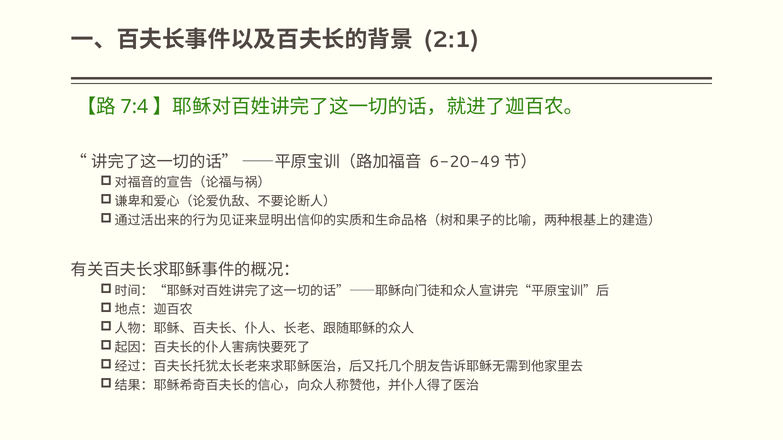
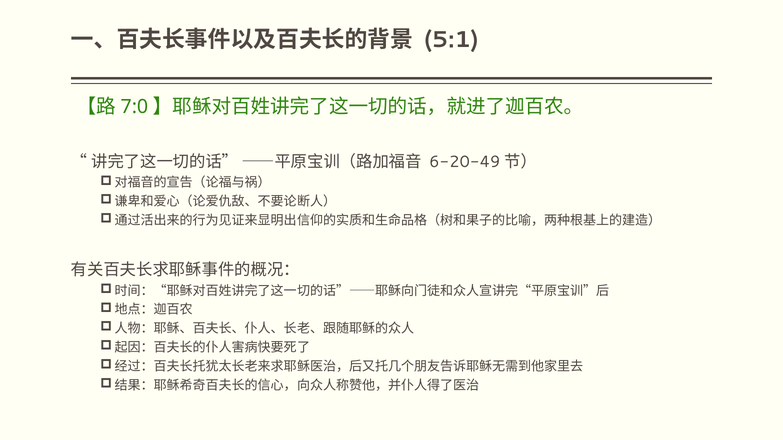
2:1: 2:1 -> 5:1 (451, 40)
7:4: 7:4 -> 7:0 (134, 107)
